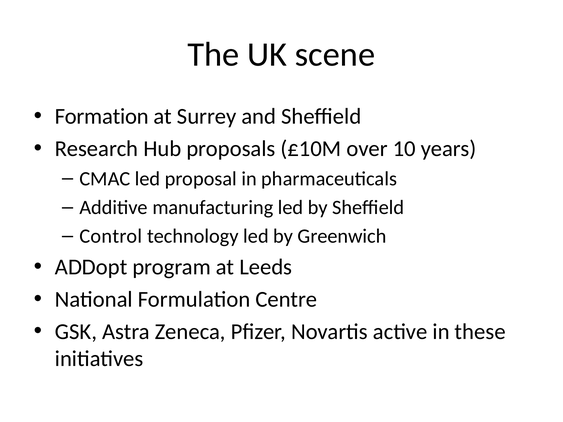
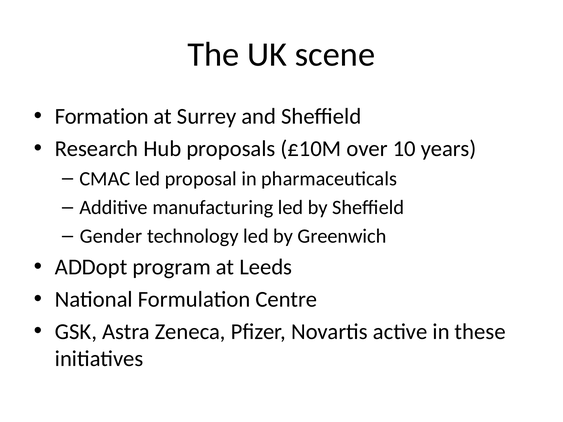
Control: Control -> Gender (111, 236)
